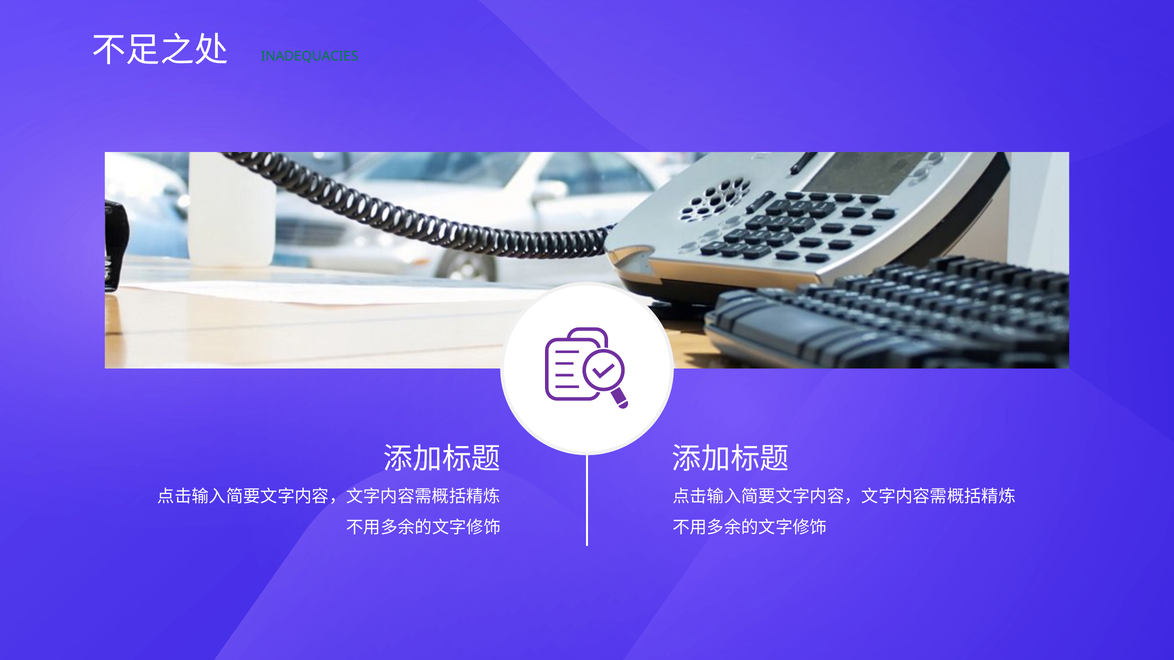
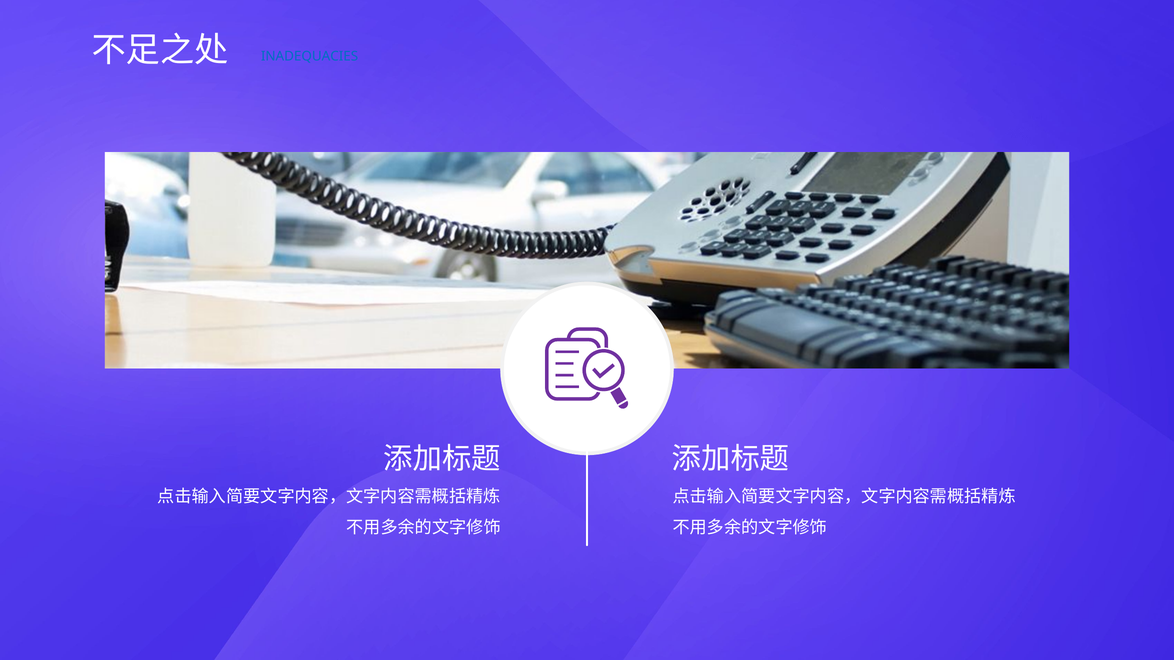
INADEQUACIES colour: green -> blue (310, 56)
